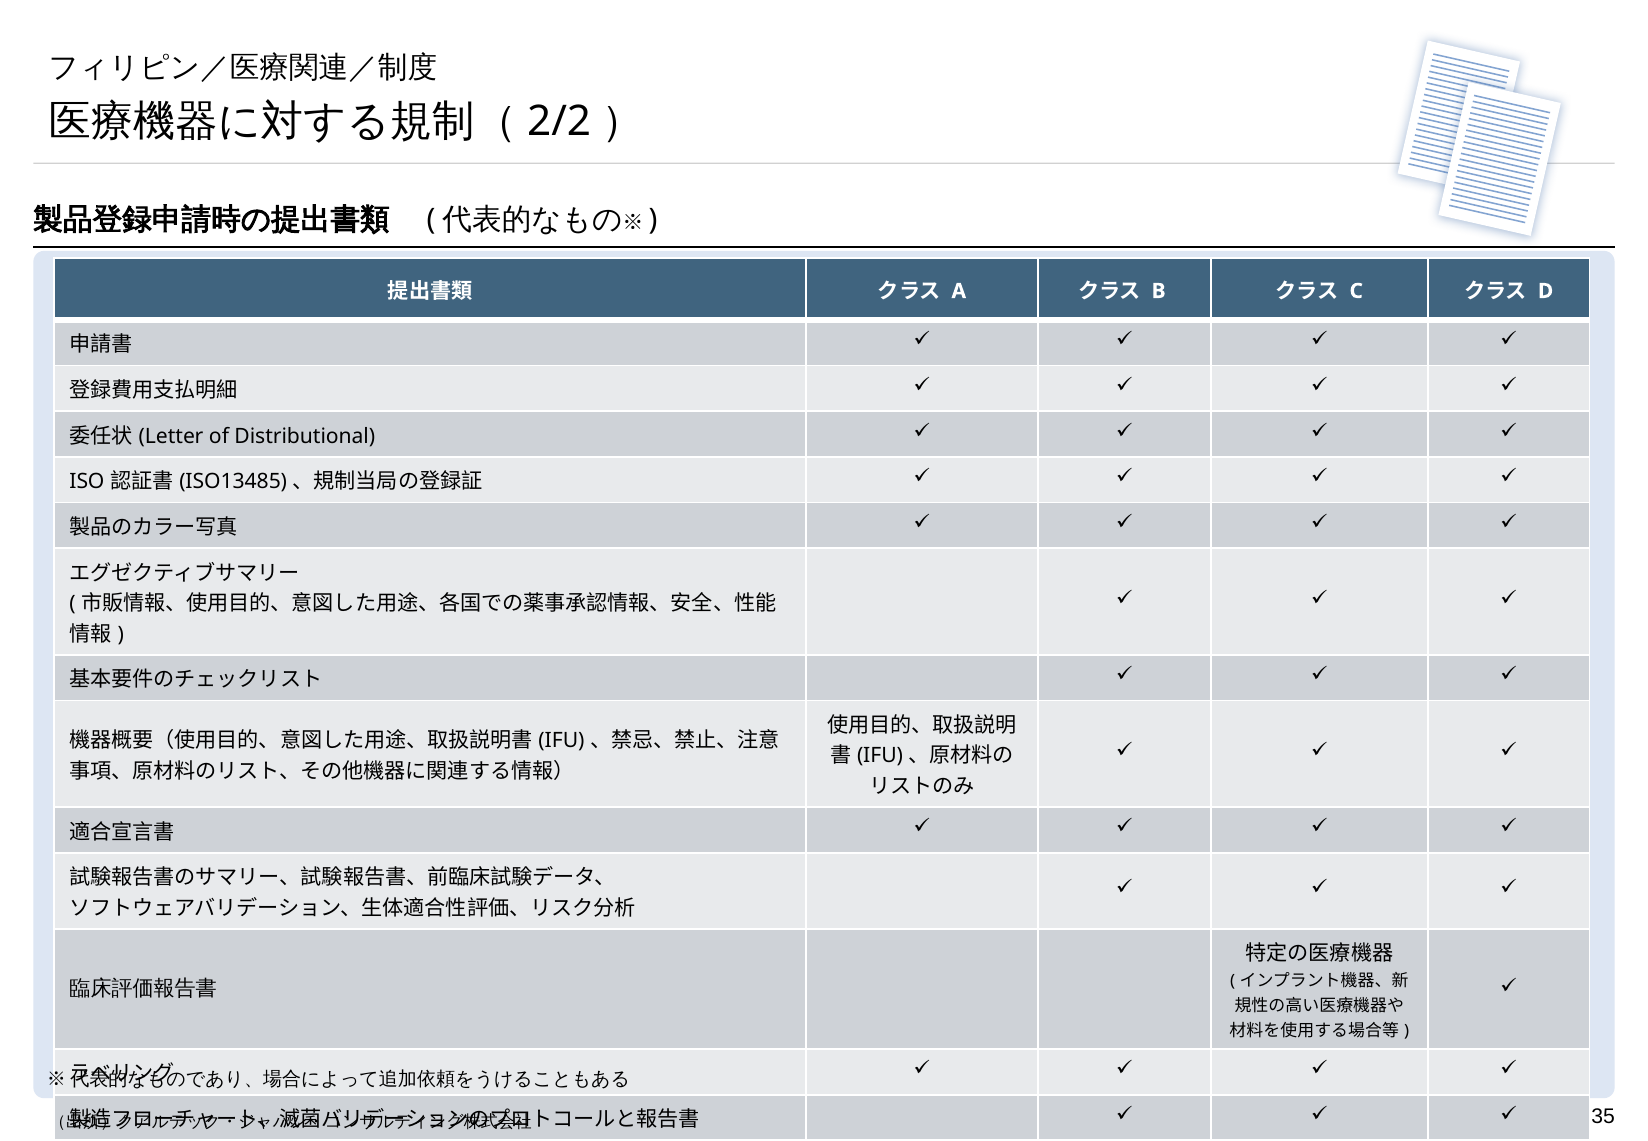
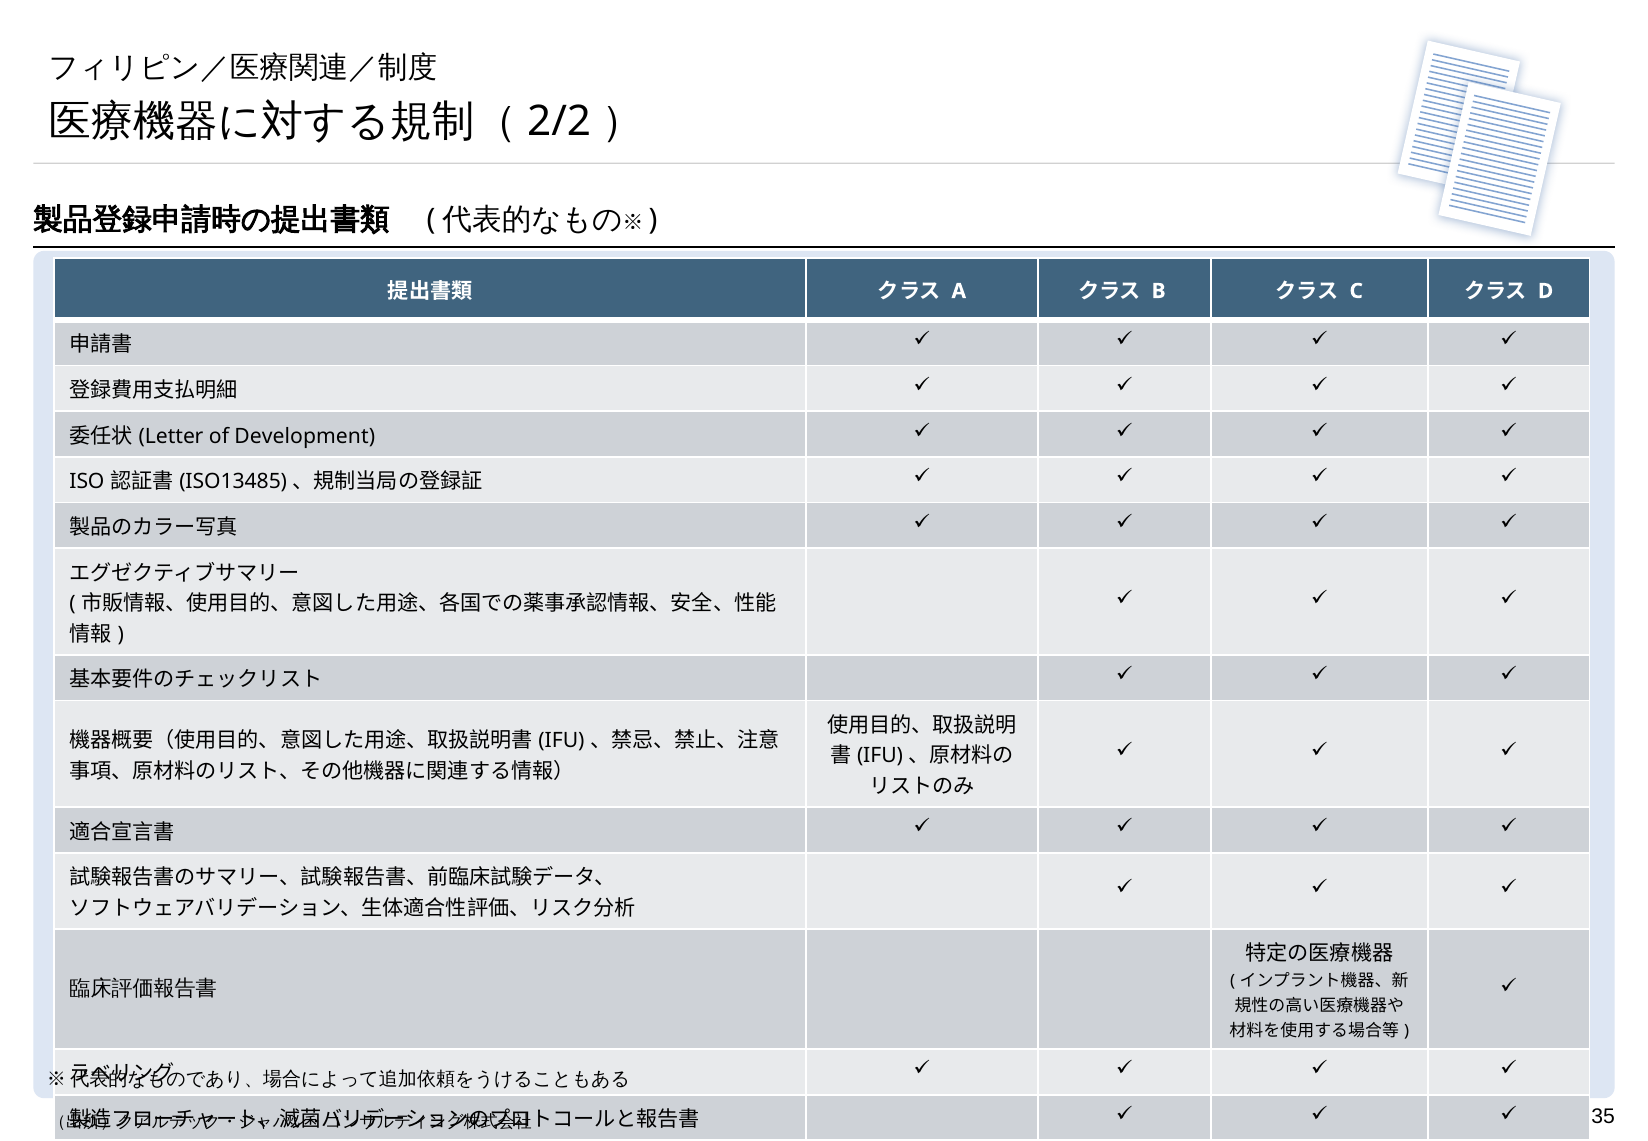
Distributional: Distributional -> Development (305, 436)
